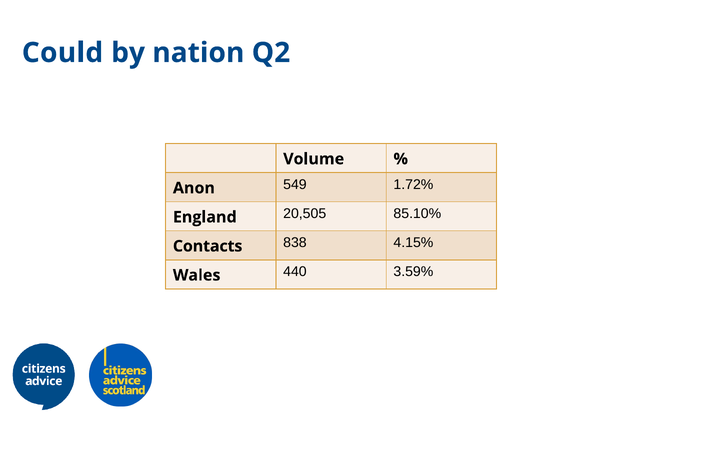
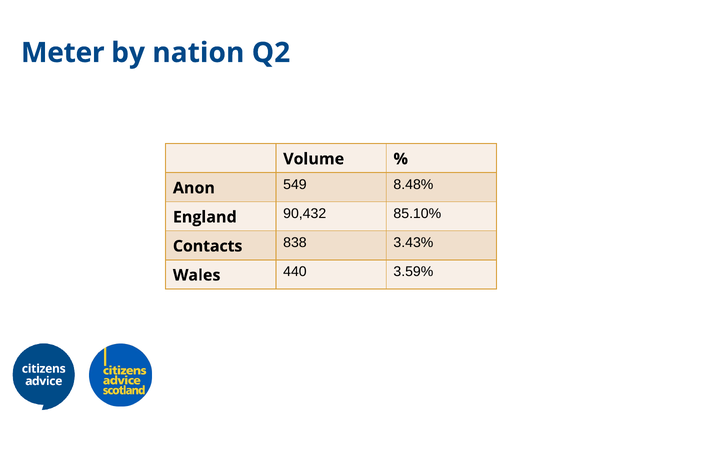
Could: Could -> Meter (63, 53)
1.72%: 1.72% -> 8.48% (413, 185)
20,505: 20,505 -> 90,432 (305, 214)
4.15%: 4.15% -> 3.43% (413, 243)
